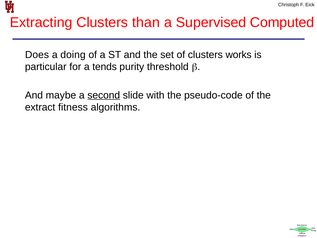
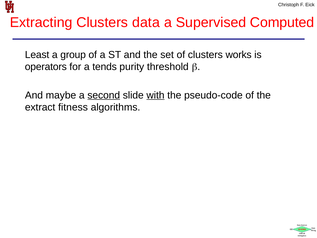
than: than -> data (146, 23)
Does: Does -> Least (37, 55)
doing: doing -> group (73, 55)
particular: particular -> operators (46, 67)
with underline: none -> present (155, 95)
